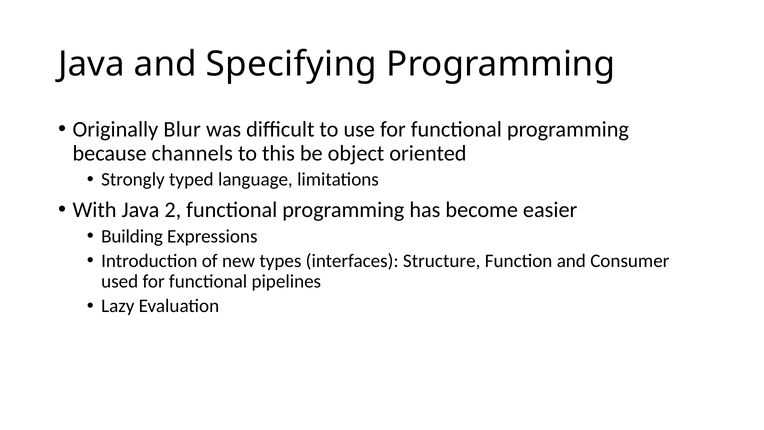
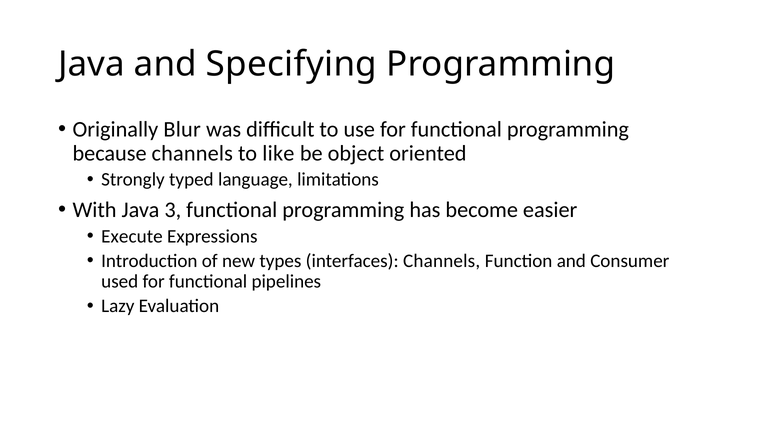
this: this -> like (278, 153)
2: 2 -> 3 (173, 210)
Building: Building -> Execute (132, 236)
interfaces Structure: Structure -> Channels (442, 261)
